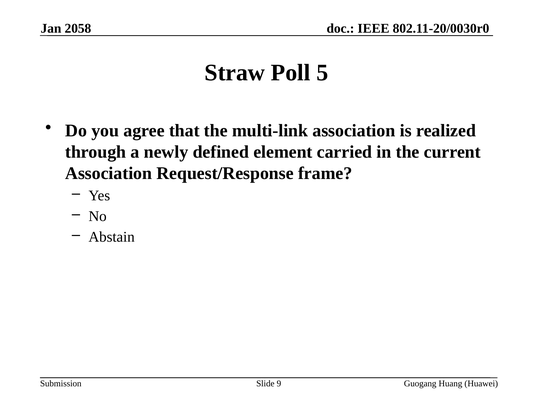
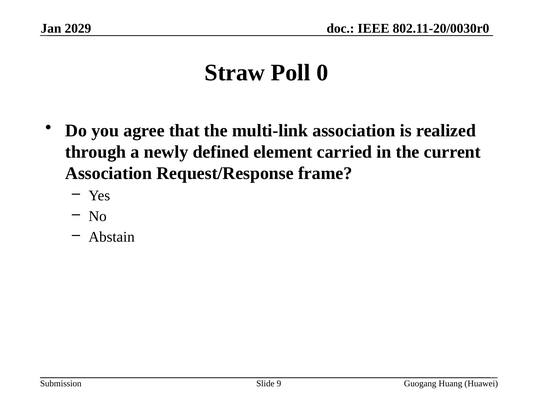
2058: 2058 -> 2029 (78, 28)
5: 5 -> 0 (322, 73)
